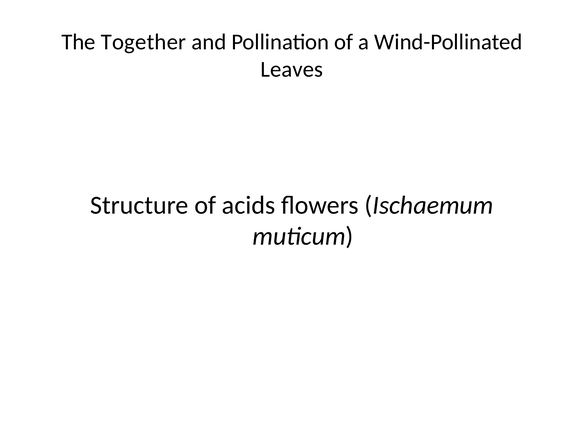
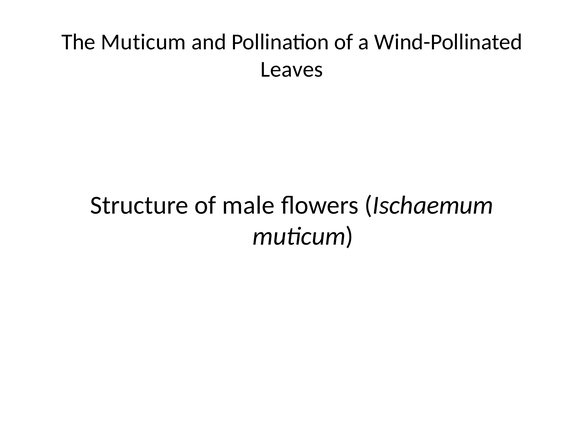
The Together: Together -> Muticum (143, 42)
acids: acids -> male (248, 205)
